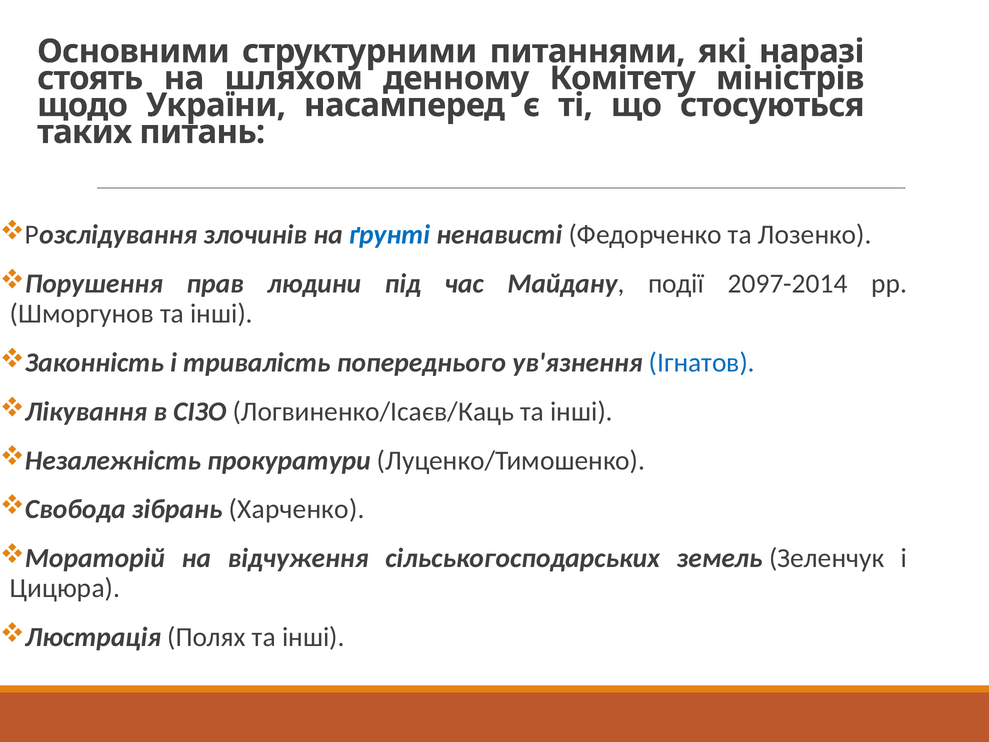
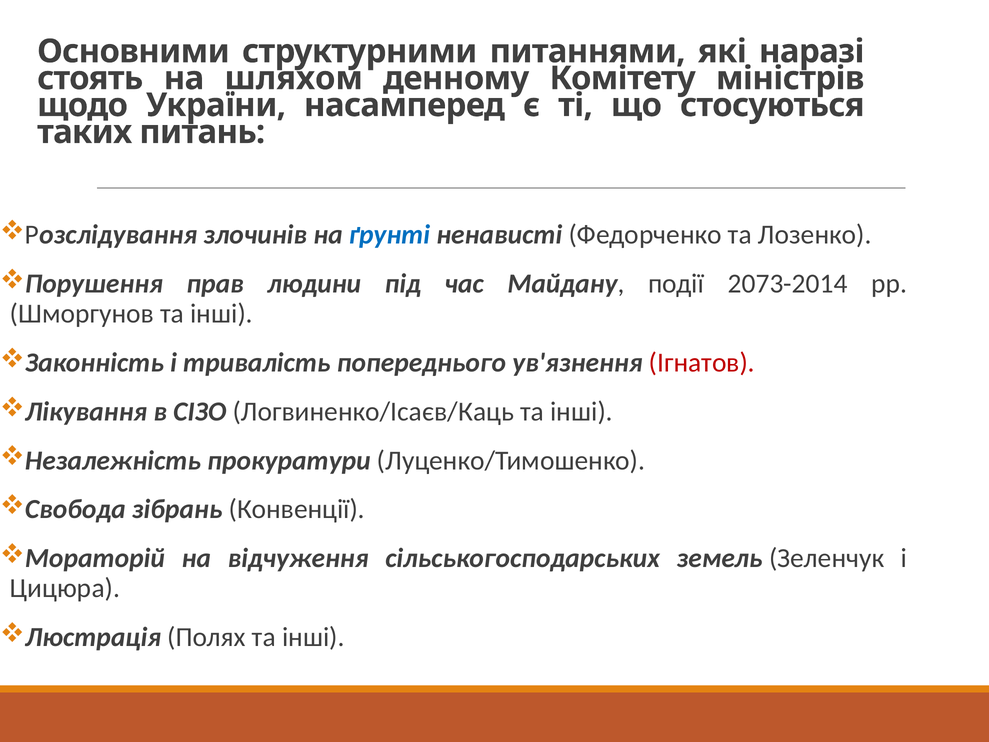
2097-2014: 2097-2014 -> 2073-2014 (788, 284)
Ігнатов colour: blue -> red (702, 362)
Харченко: Харченко -> Конвенції (297, 509)
